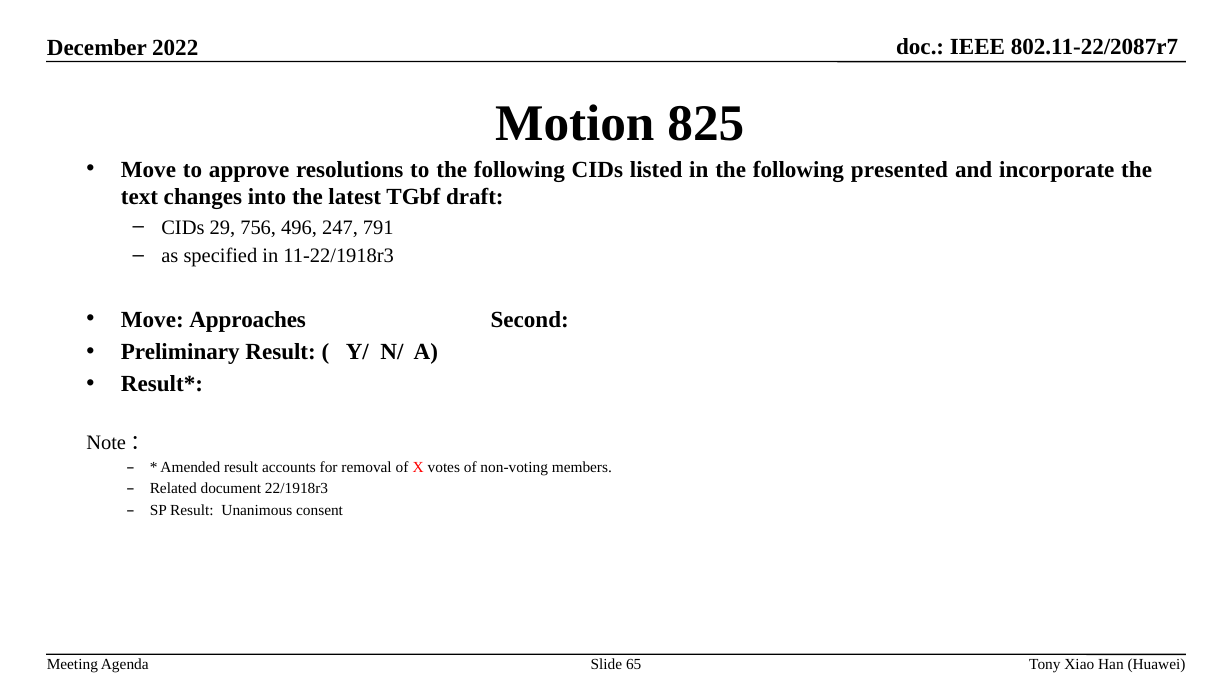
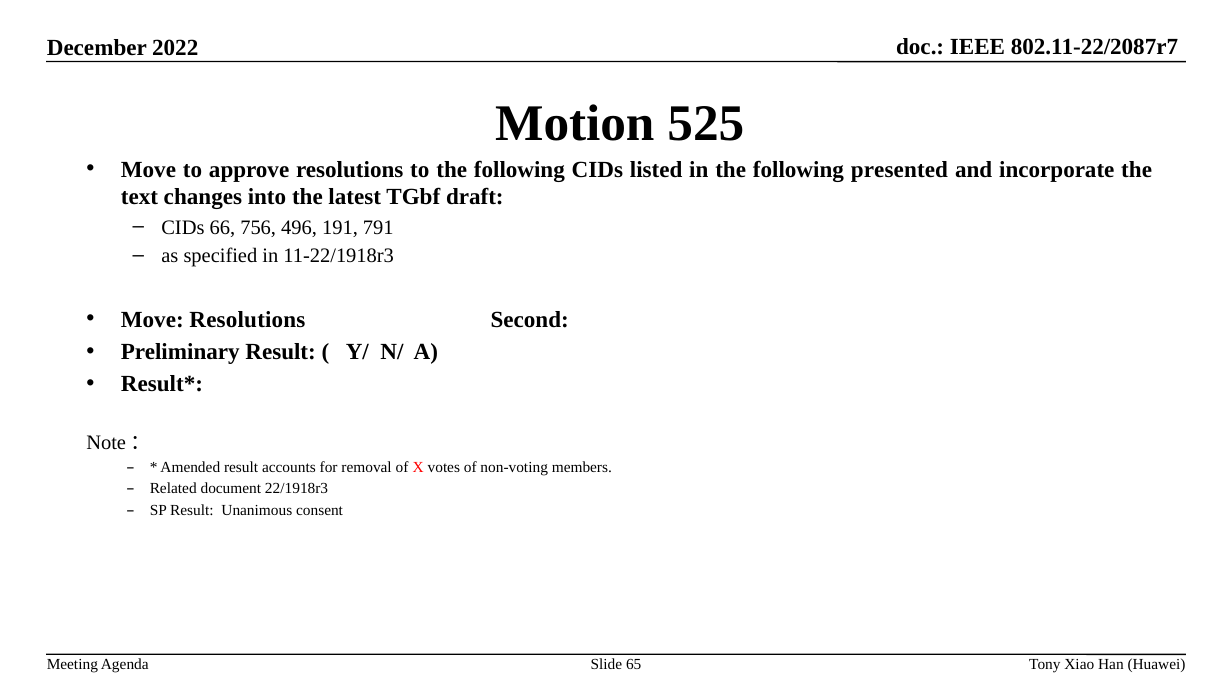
825: 825 -> 525 (706, 124)
29: 29 -> 66 (222, 227)
247: 247 -> 191 (340, 227)
Move Approaches: Approaches -> Resolutions (247, 319)
